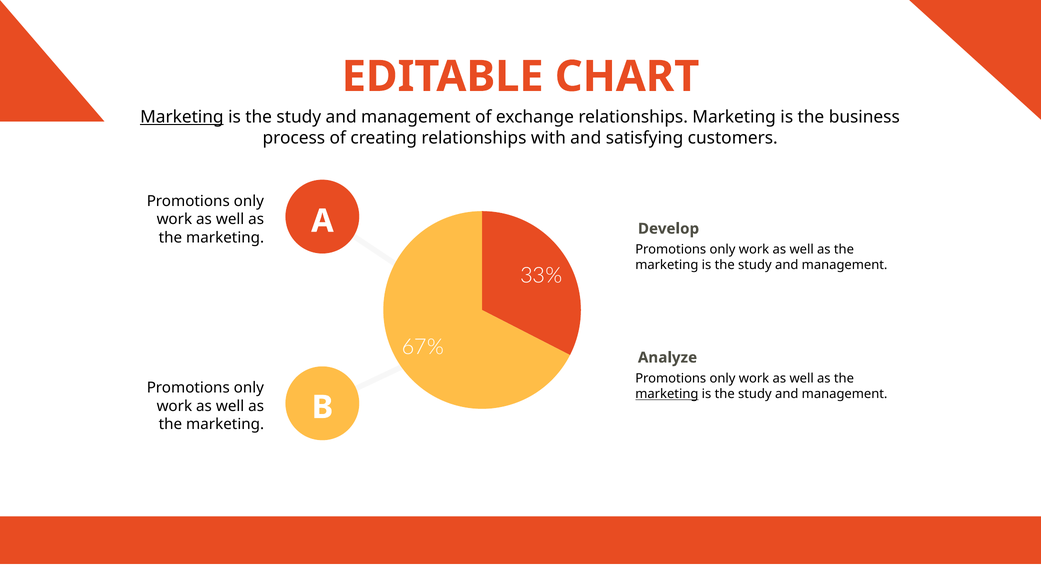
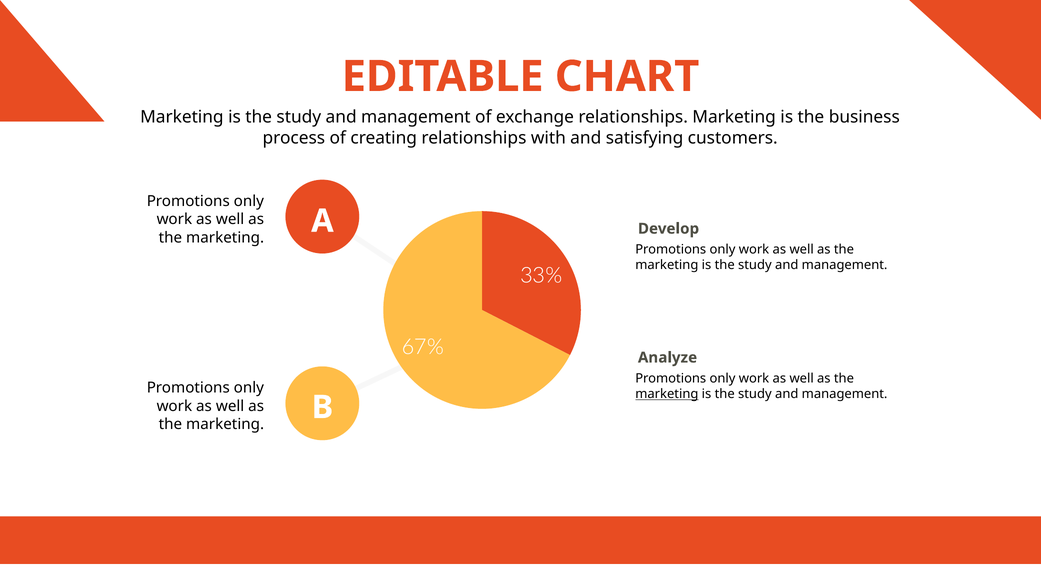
Marketing underline: present -> none (182, 117)
